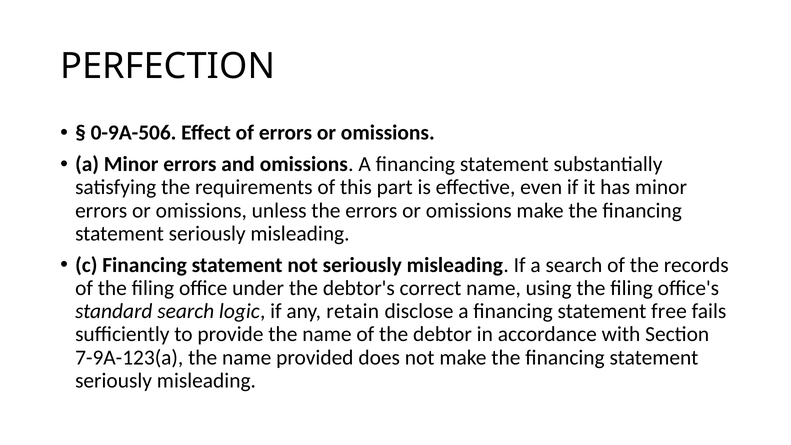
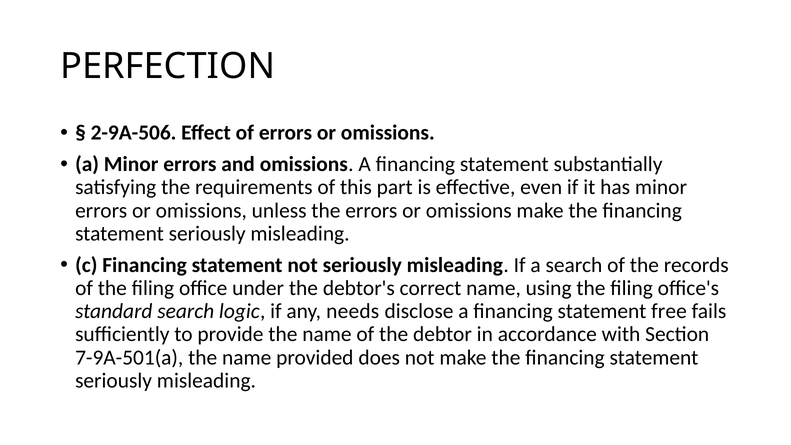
0-9A-506: 0-9A-506 -> 2-9A-506 (134, 133)
retain: retain -> needs (353, 311)
7-9A-123(a: 7-9A-123(a -> 7-9A-501(a (129, 357)
